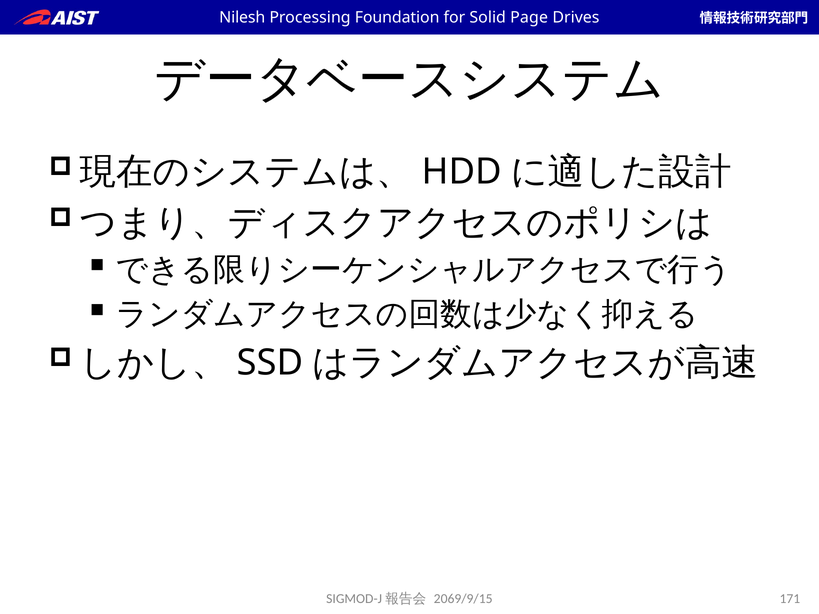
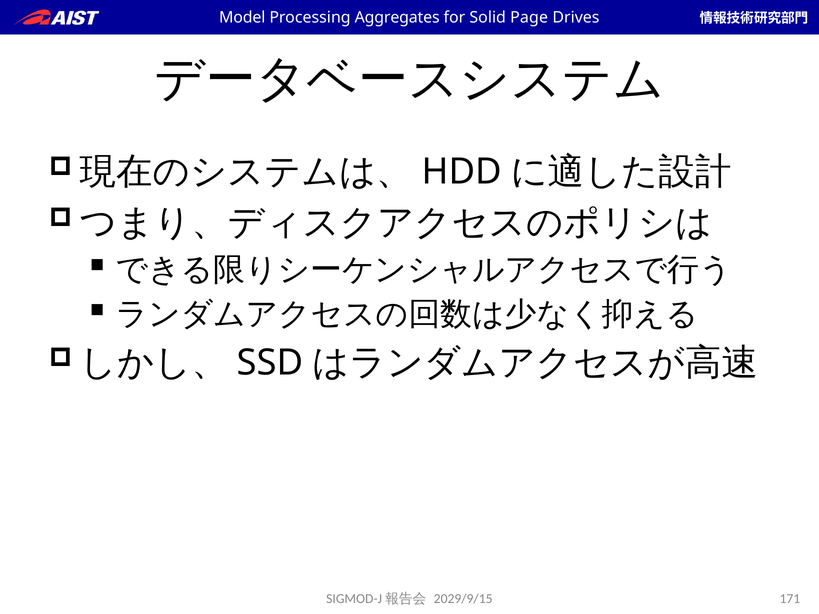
Nilesh: Nilesh -> Model (242, 18)
Foundation: Foundation -> Aggregates (397, 18)
2069/9/15: 2069/9/15 -> 2029/9/15 (463, 599)
